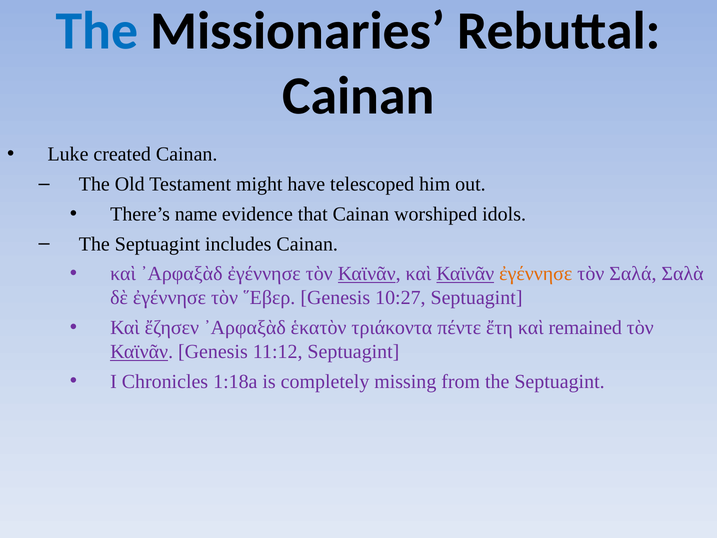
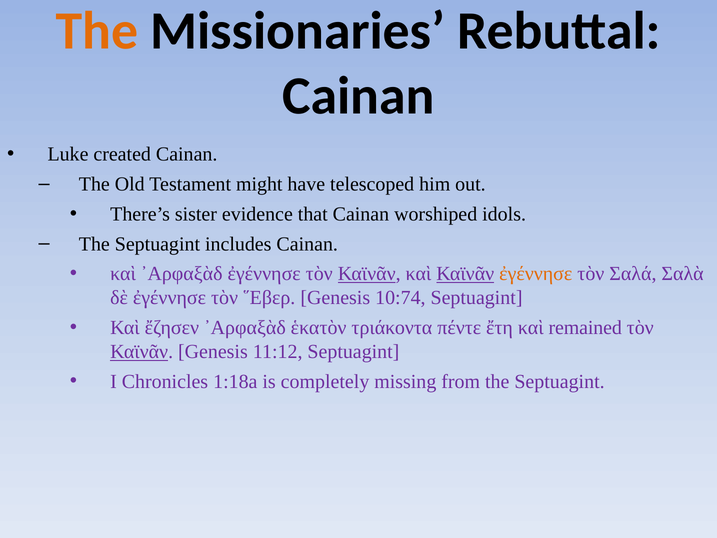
The colour: blue -> orange (97, 31)
name: name -> sister (196, 214)
10:27: 10:27 -> 10:74 (400, 298)
